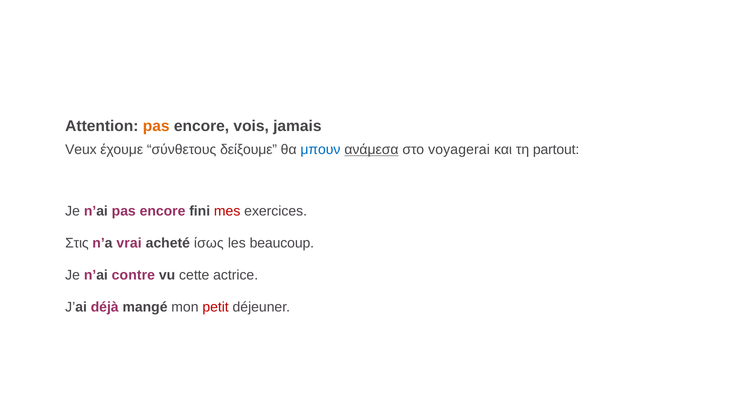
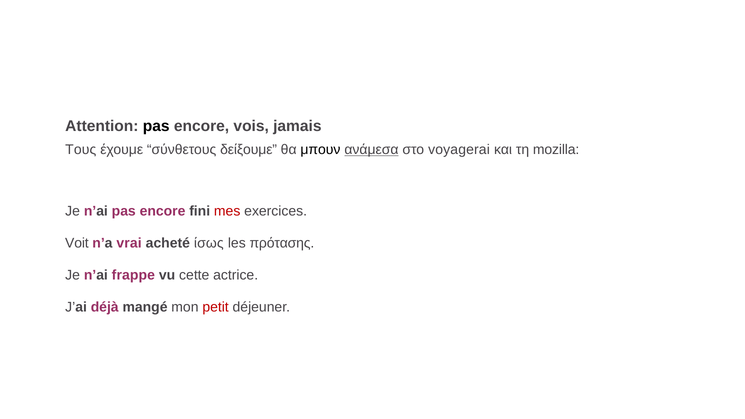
pas colour: orange -> black (156, 126)
Veux: Veux -> Τους (81, 150)
μπουν colour: blue -> black (320, 150)
partout: partout -> mozilla (556, 150)
Στις: Στις -> Voit (77, 243)
beaucoup: beaucoup -> πρότασης (282, 243)
contre: contre -> frappe (133, 275)
